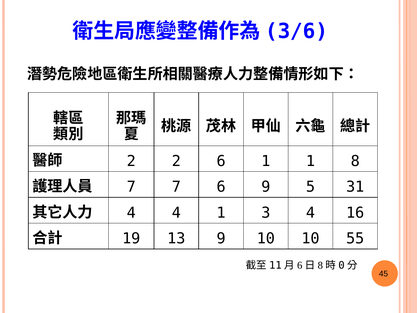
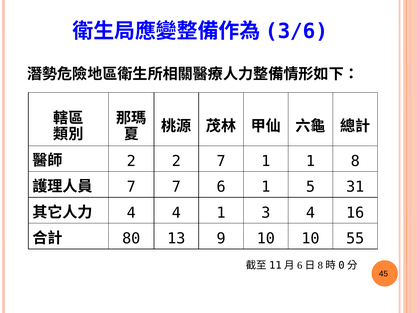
2 6: 6 -> 7 (221, 161)
6 9: 9 -> 1 (266, 187)
19: 19 -> 80 (131, 238)
